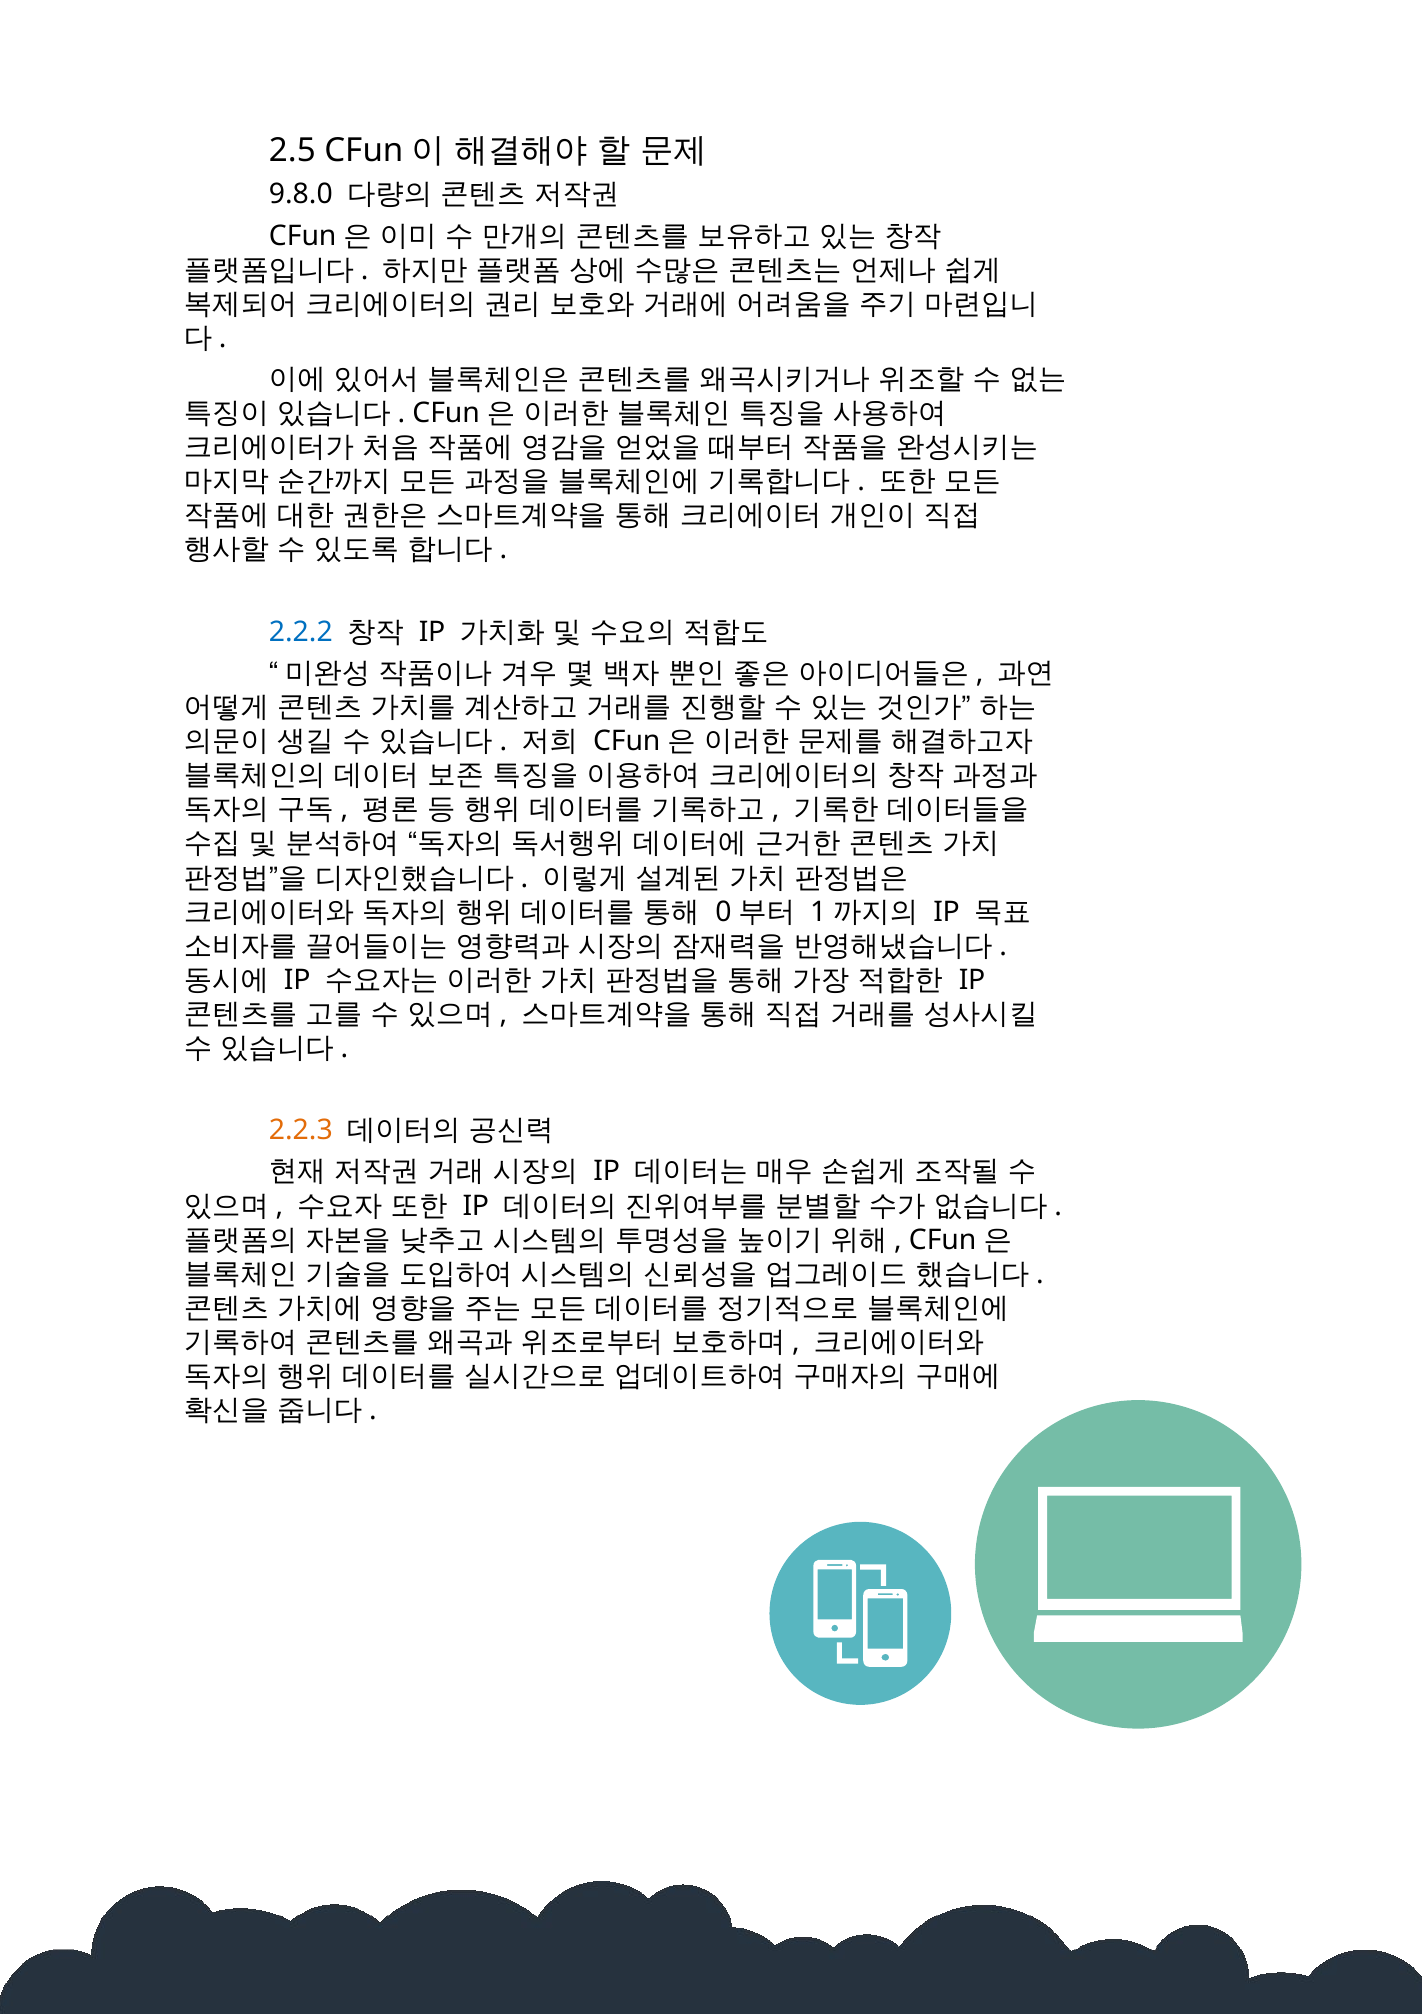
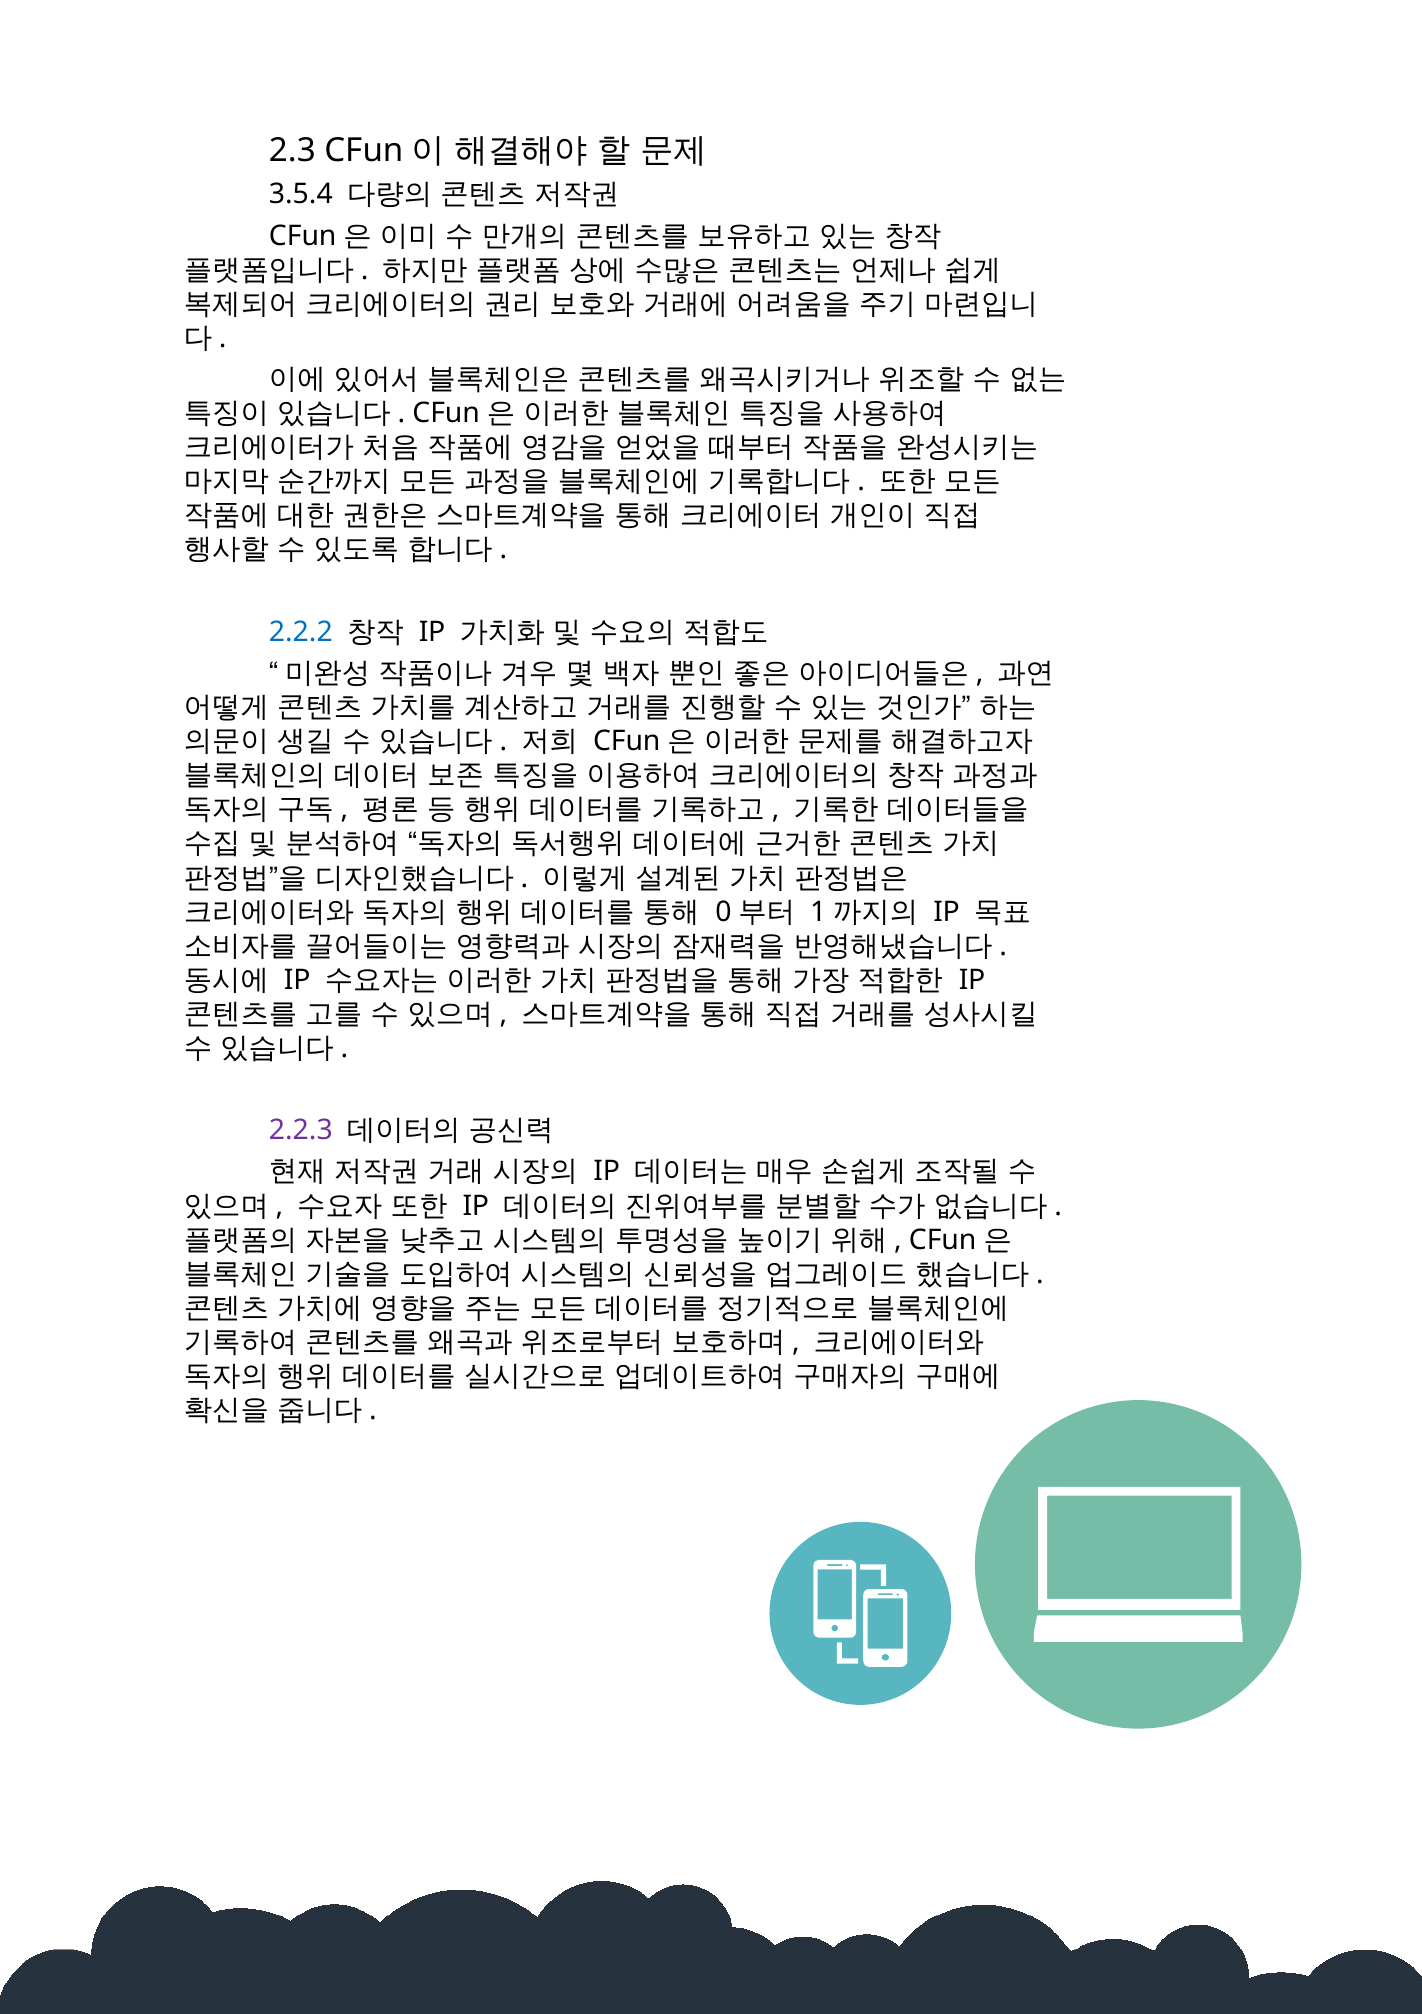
2.5: 2.5 -> 2.3 (292, 151)
9.8.0: 9.8.0 -> 3.5.4 (301, 195)
2.2.3 colour: orange -> purple (301, 1130)
